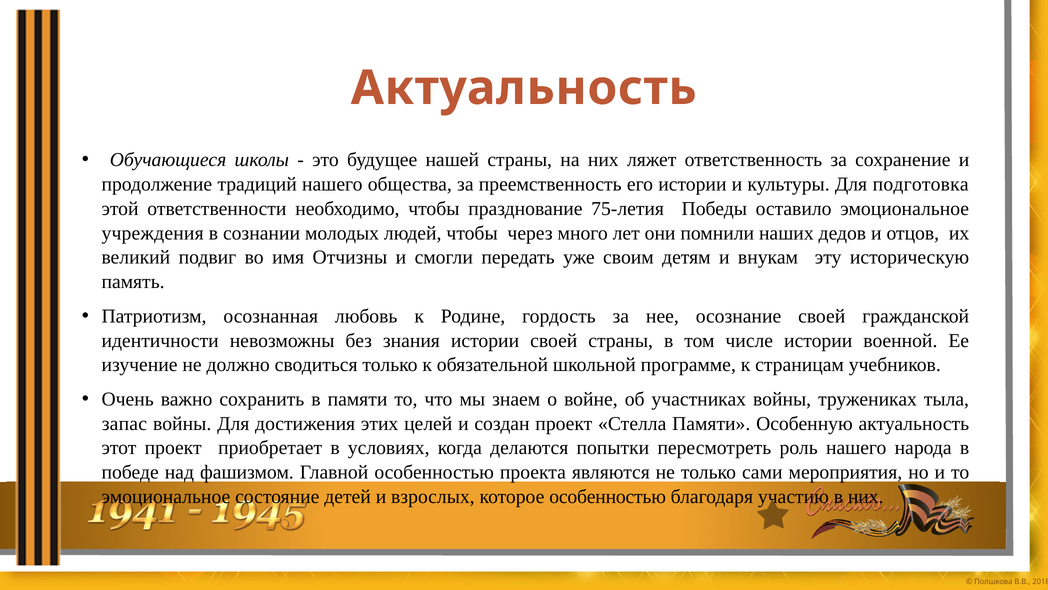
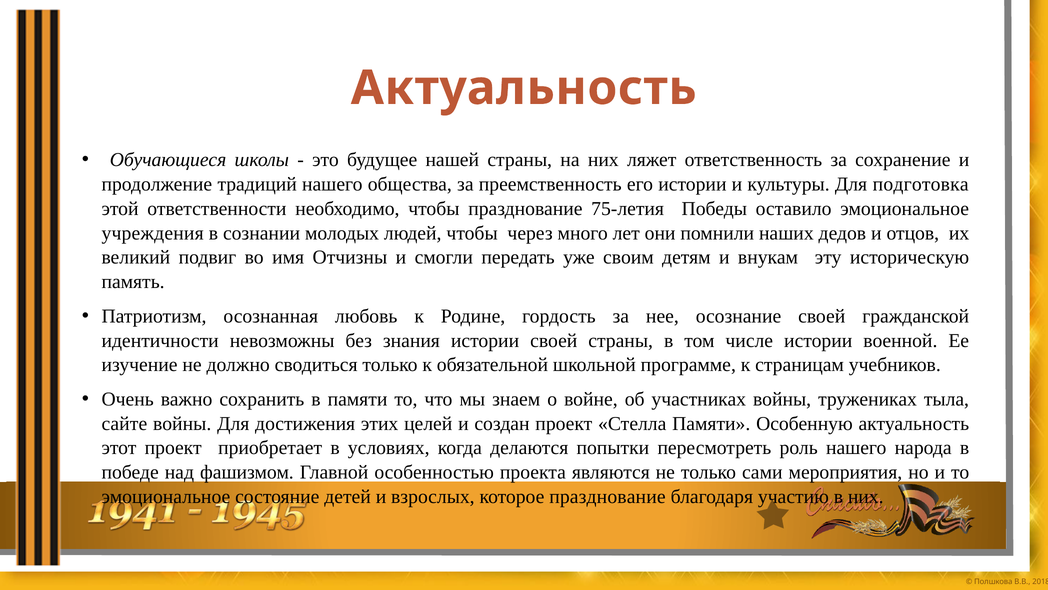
запас: запас -> сайте (124, 423)
которое особенностью: особенностью -> празднование (607, 496)
